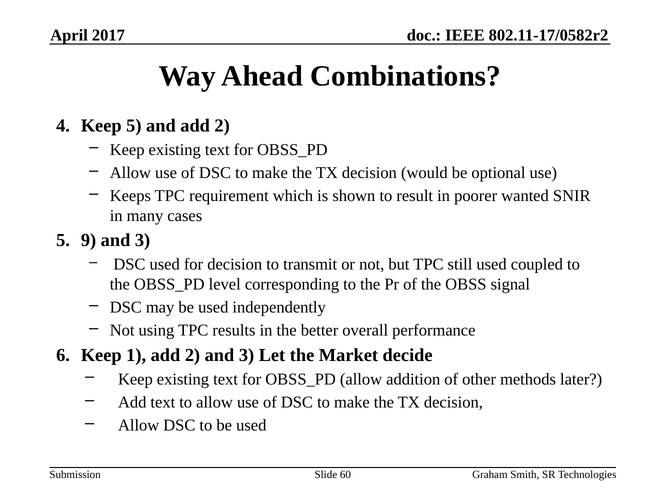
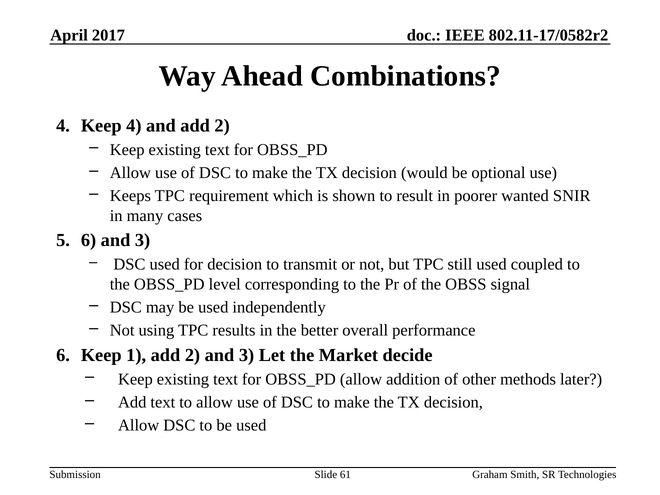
Keep 5: 5 -> 4 (134, 126)
9: 9 -> 6 (89, 240)
60: 60 -> 61 (345, 475)
